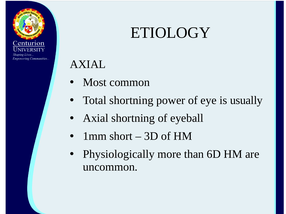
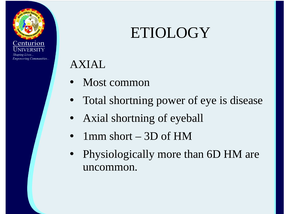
usually: usually -> disease (246, 100)
